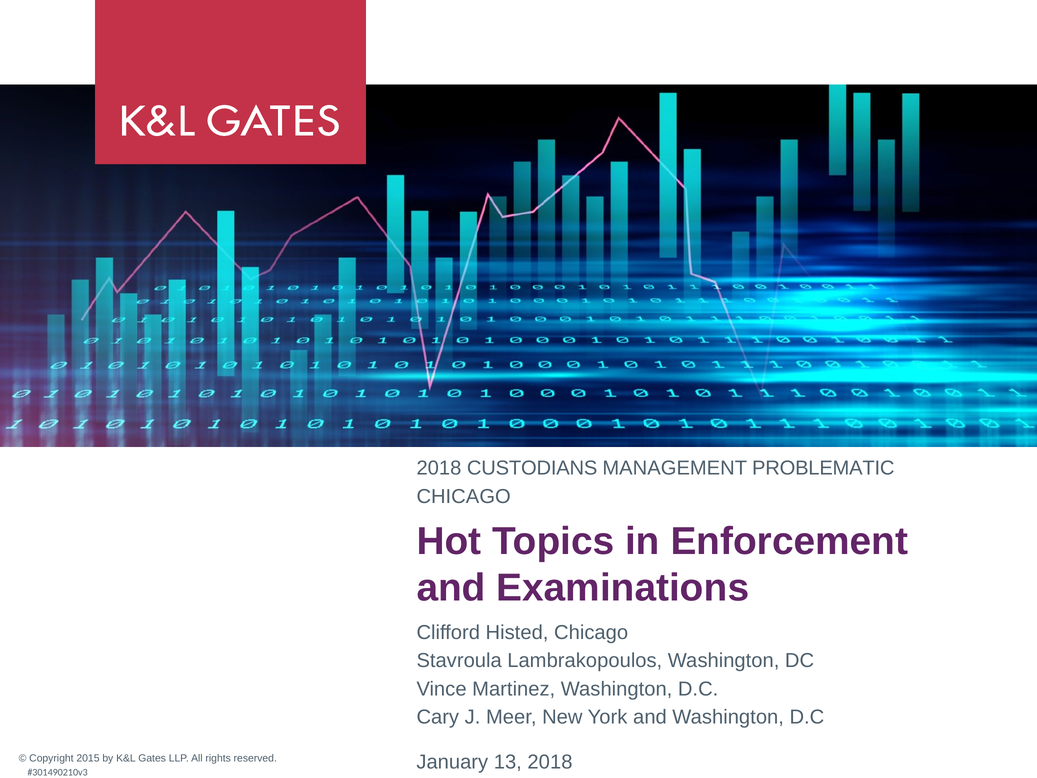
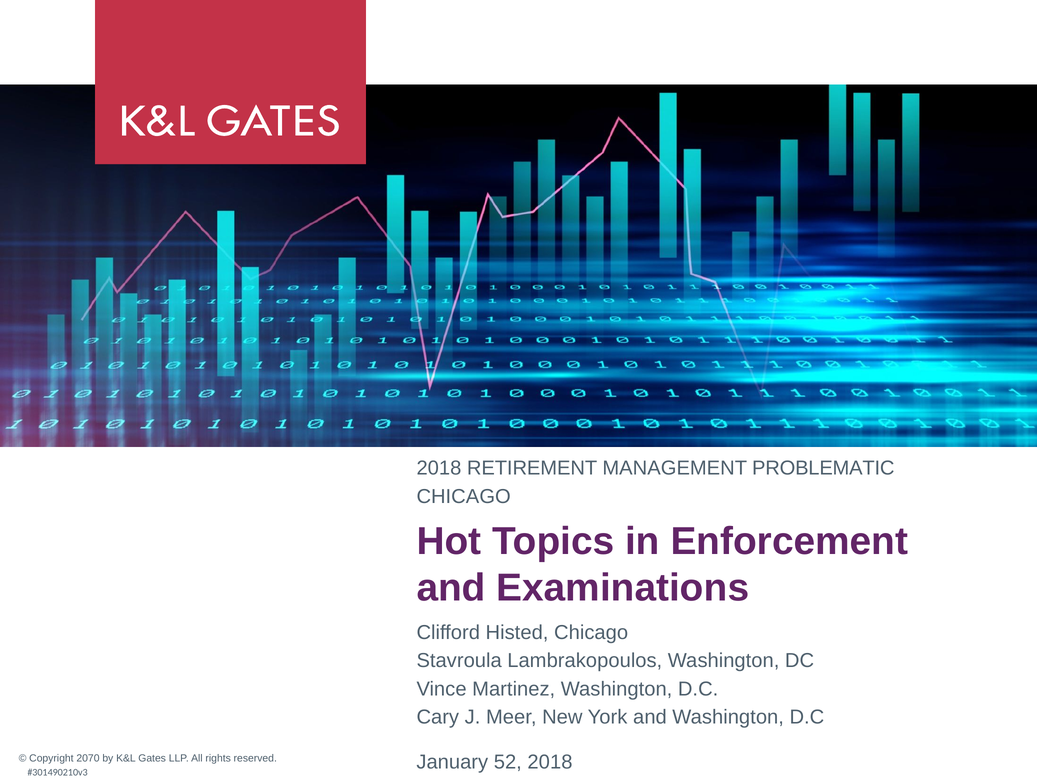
CUSTODIANS: CUSTODIANS -> RETIREMENT (532, 468)
13: 13 -> 52 (508, 762)
2015: 2015 -> 2070 (88, 758)
